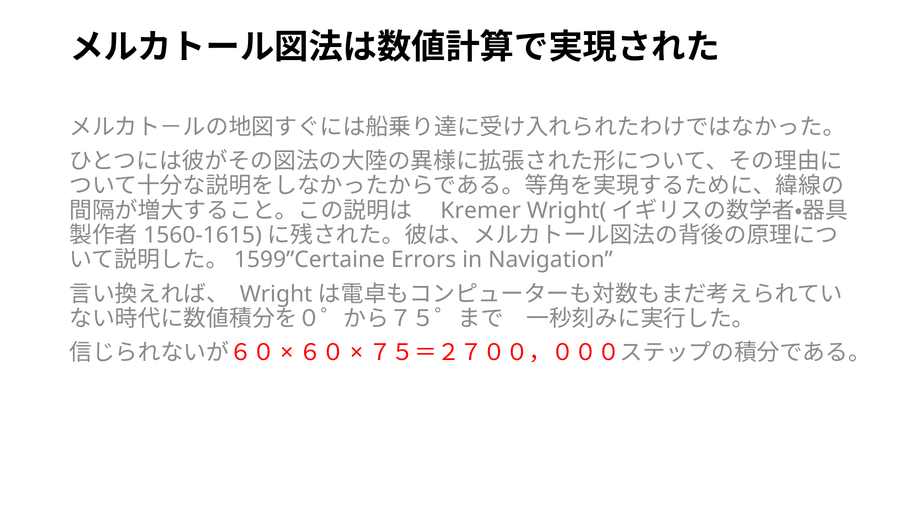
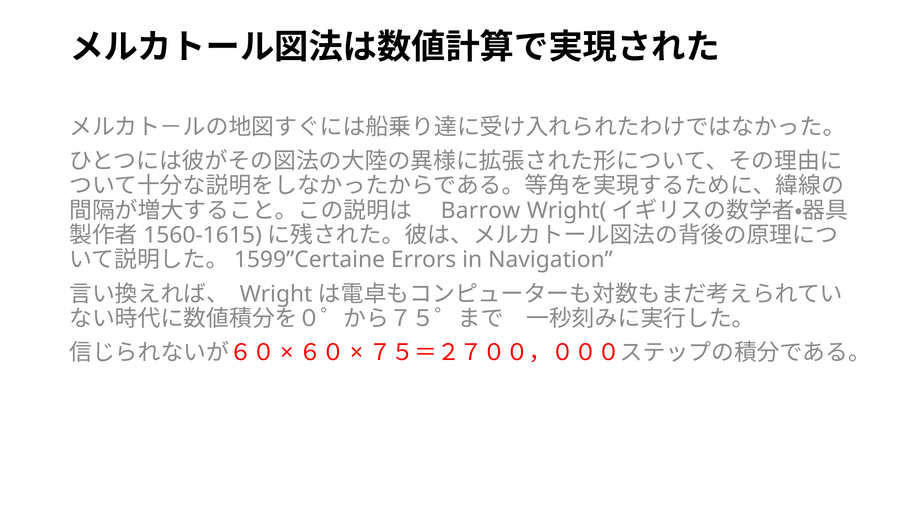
Kremer: Kremer -> Barrow (480, 211)
